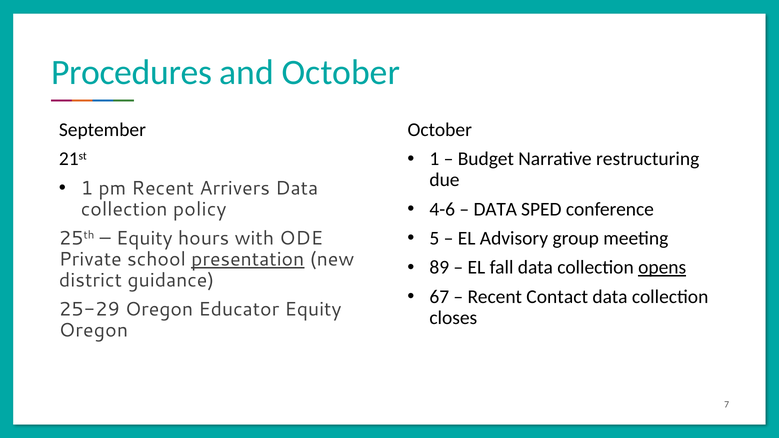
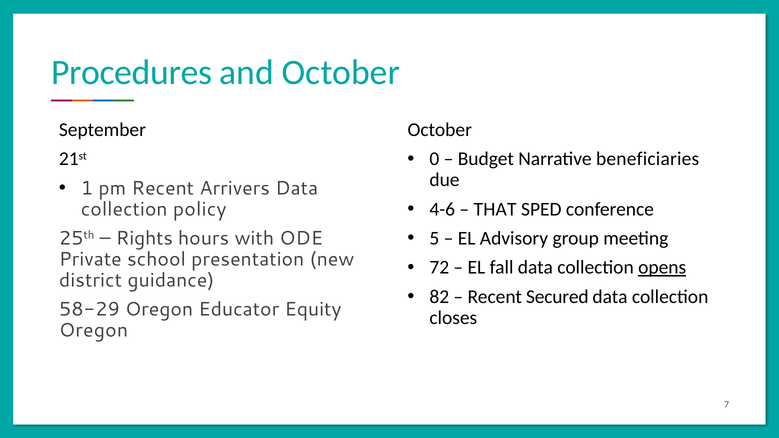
1: 1 -> 0 (434, 159)
restructuring: restructuring -> beneficiaries (648, 159)
DATA: DATA -> THAT (495, 209)
Equity: Equity -> Rights (144, 238)
presentation underline: present -> none (248, 259)
89: 89 -> 72 (439, 268)
67: 67 -> 82 (439, 297)
Contact: Contact -> Secured (557, 297)
25-29: 25-29 -> 58-29 (89, 310)
